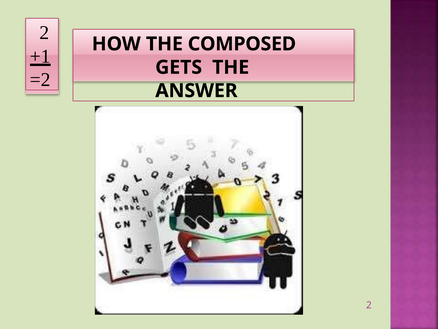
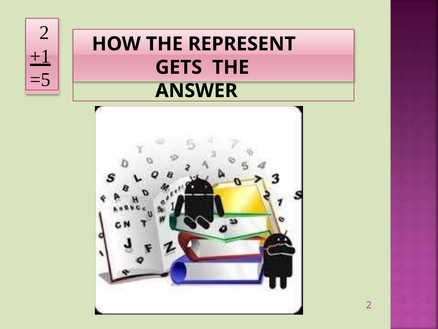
COMPOSED: COMPOSED -> REPRESENT (242, 44)
=2: =2 -> =5 (40, 80)
